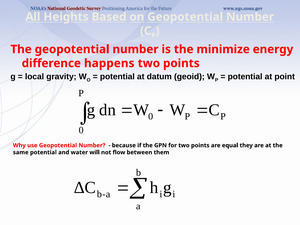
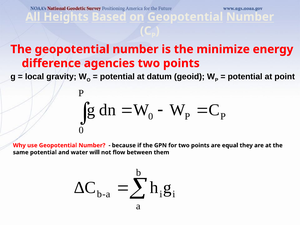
happens: happens -> agencies (109, 63)
